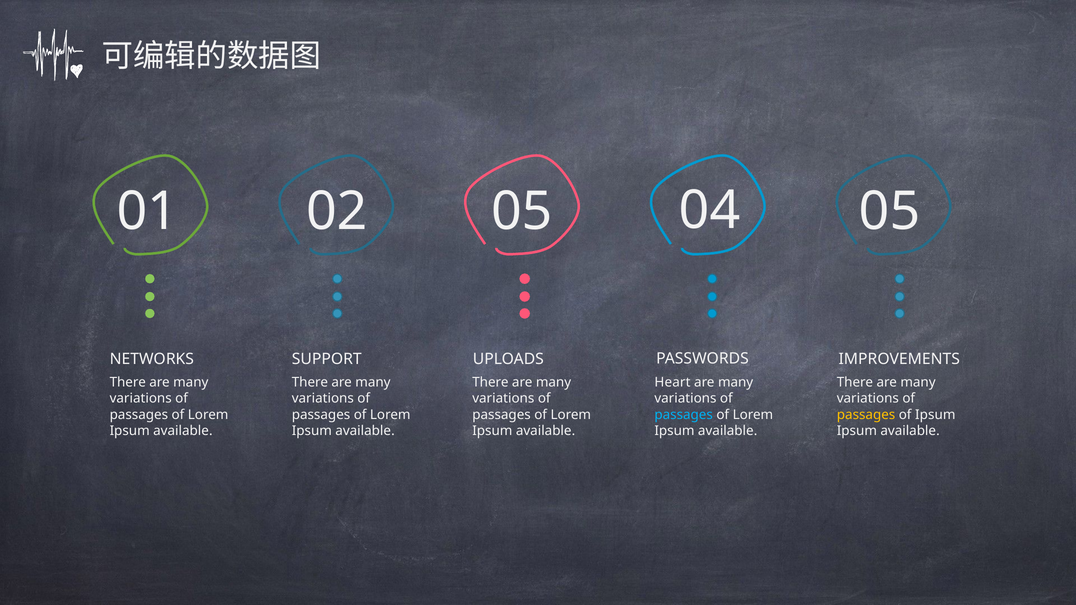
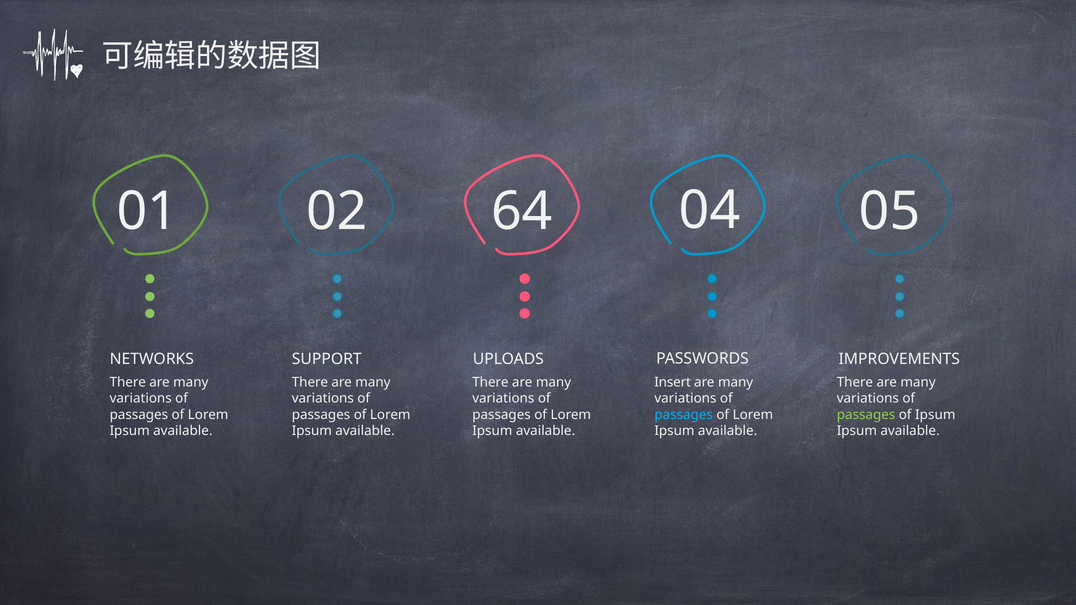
02 05: 05 -> 64 (522, 211)
Heart: Heart -> Insert (673, 383)
passages colour: yellow -> light green (866, 415)
